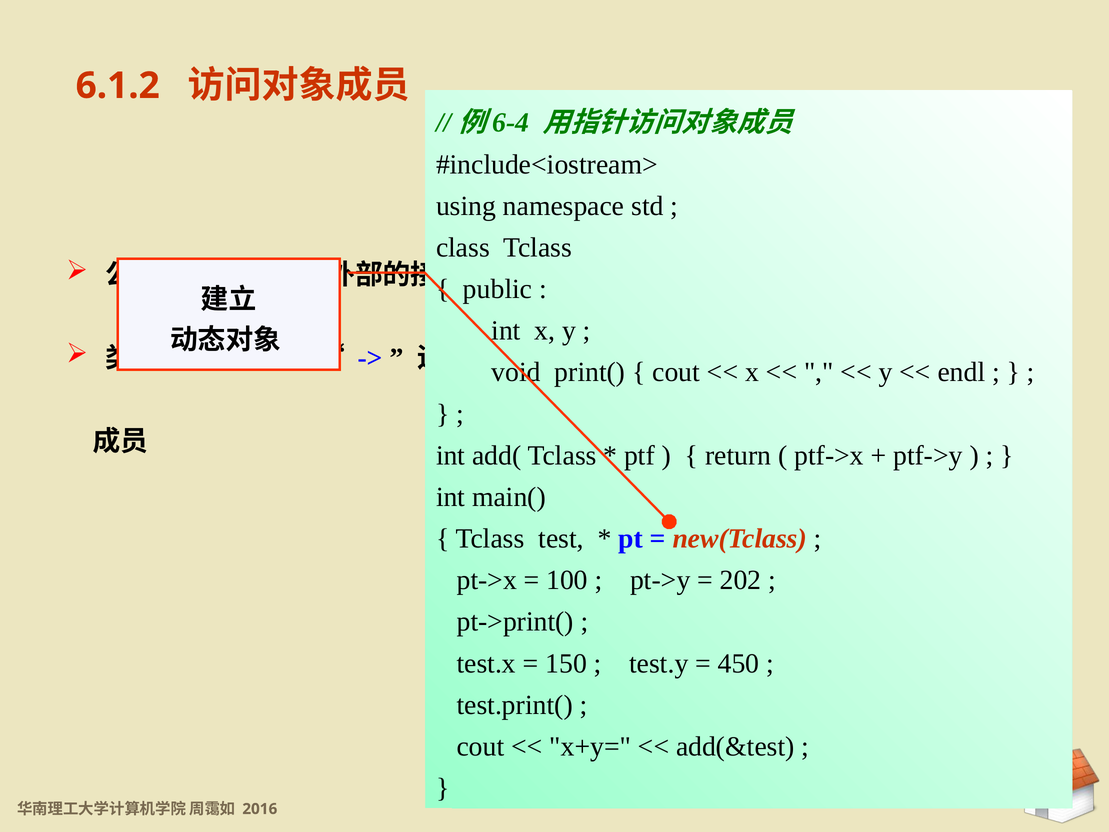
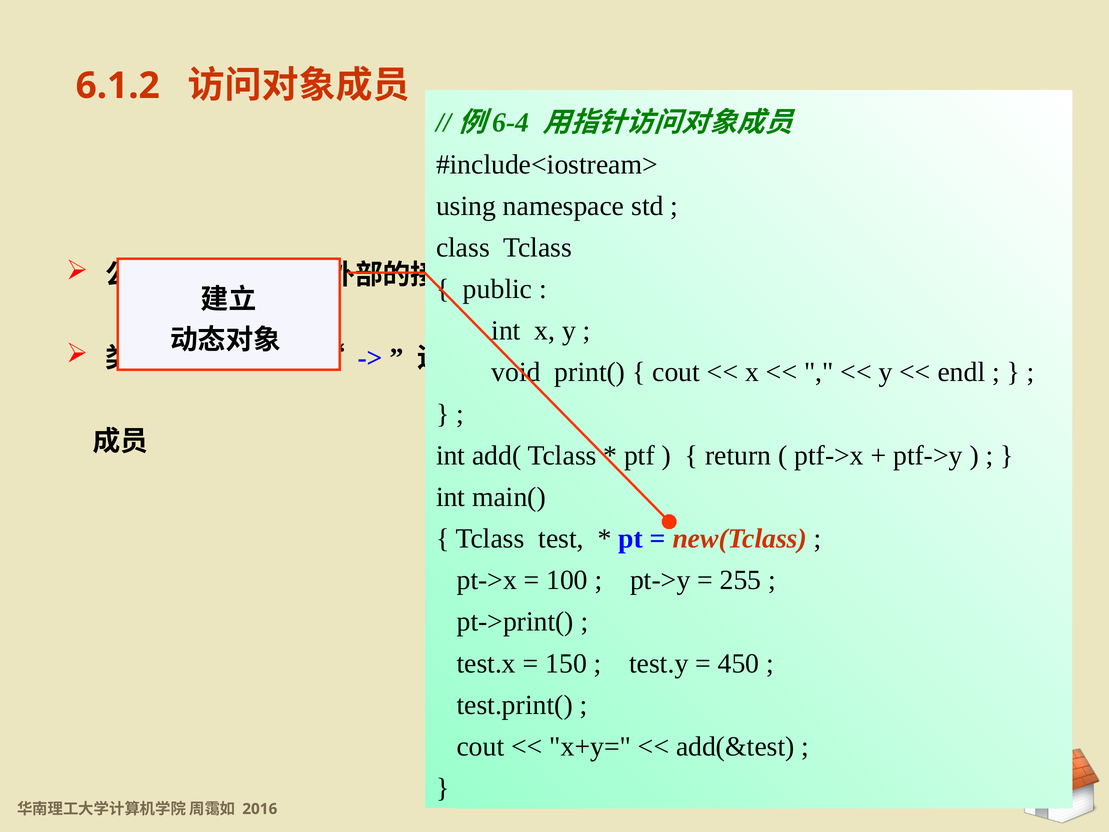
202: 202 -> 255 (741, 580)
